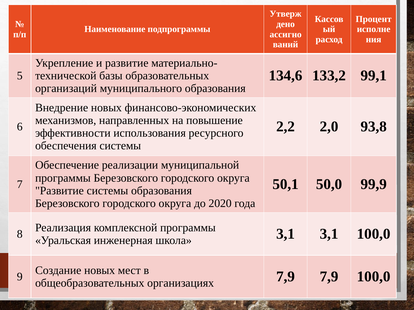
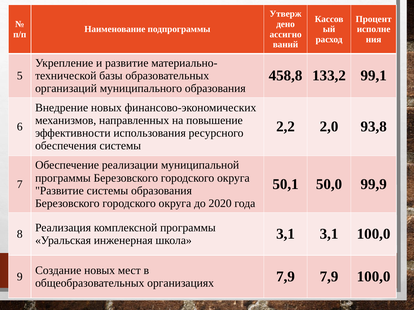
134,6: 134,6 -> 458,8 (286, 76)
